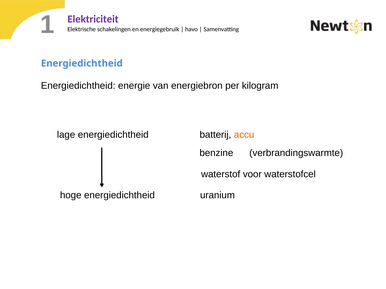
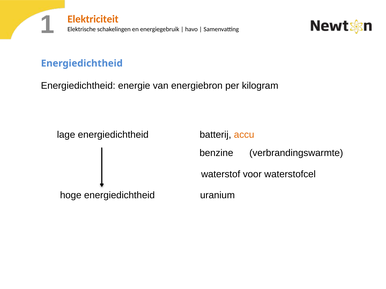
Elektriciteit colour: purple -> orange (93, 19)
